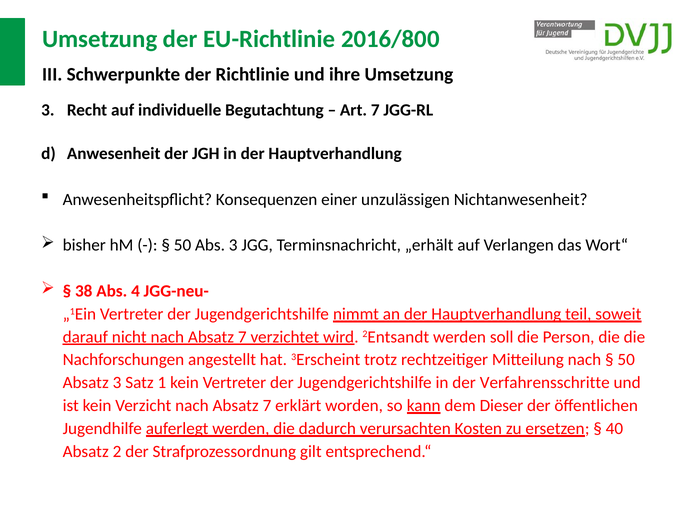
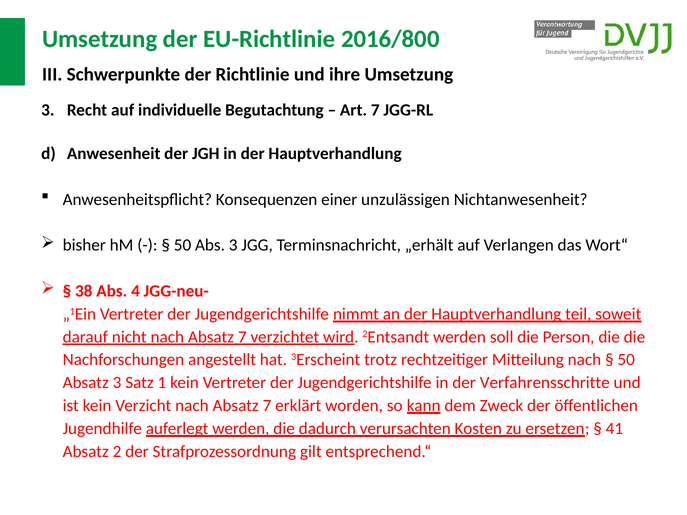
Dieser: Dieser -> Zweck (501, 406)
40: 40 -> 41 (614, 429)
